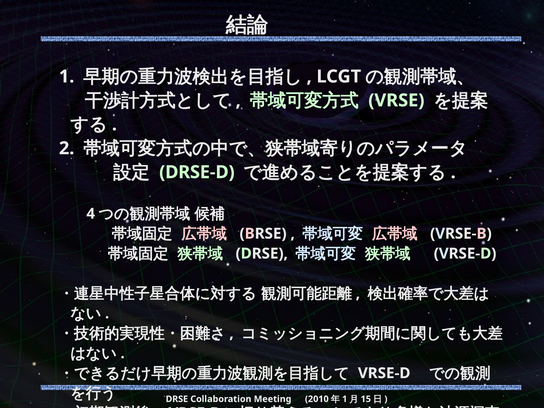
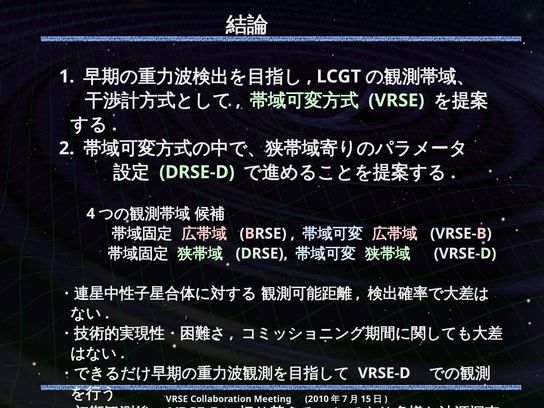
DRSE: DRSE -> VRSE (177, 399)
1: 1 -> 7 (345, 399)
